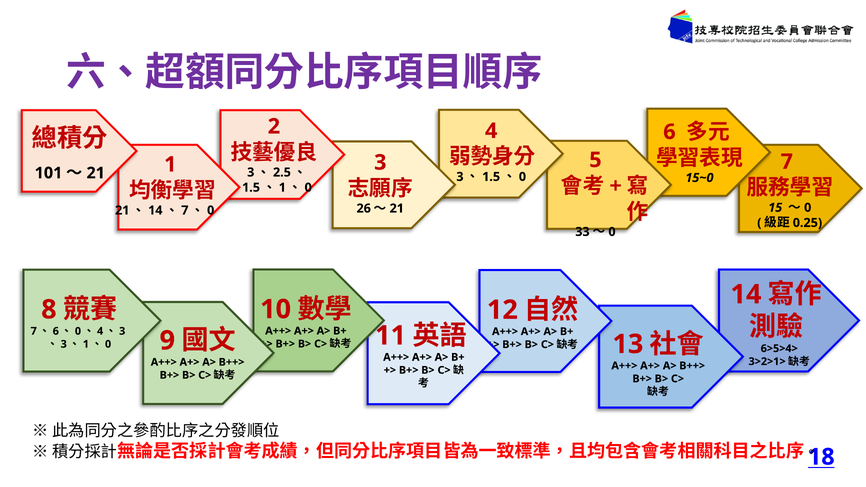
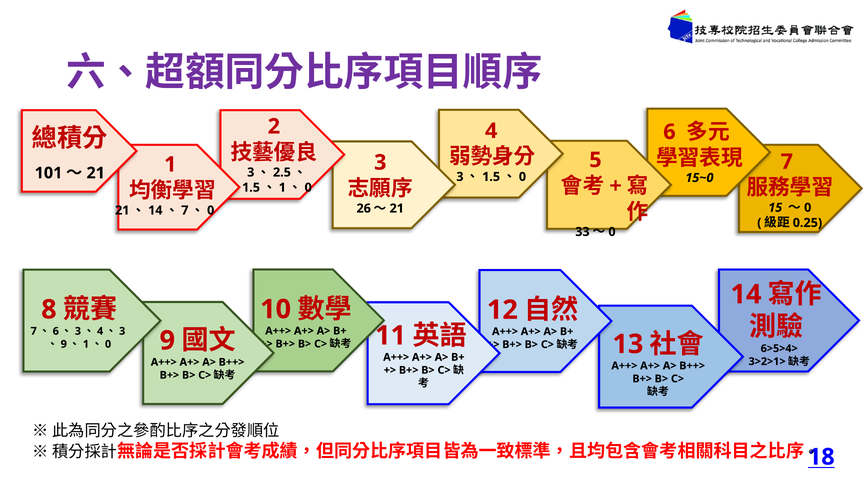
0: 0 -> 3 (78, 331)
3: 3 -> 9 (64, 344)
